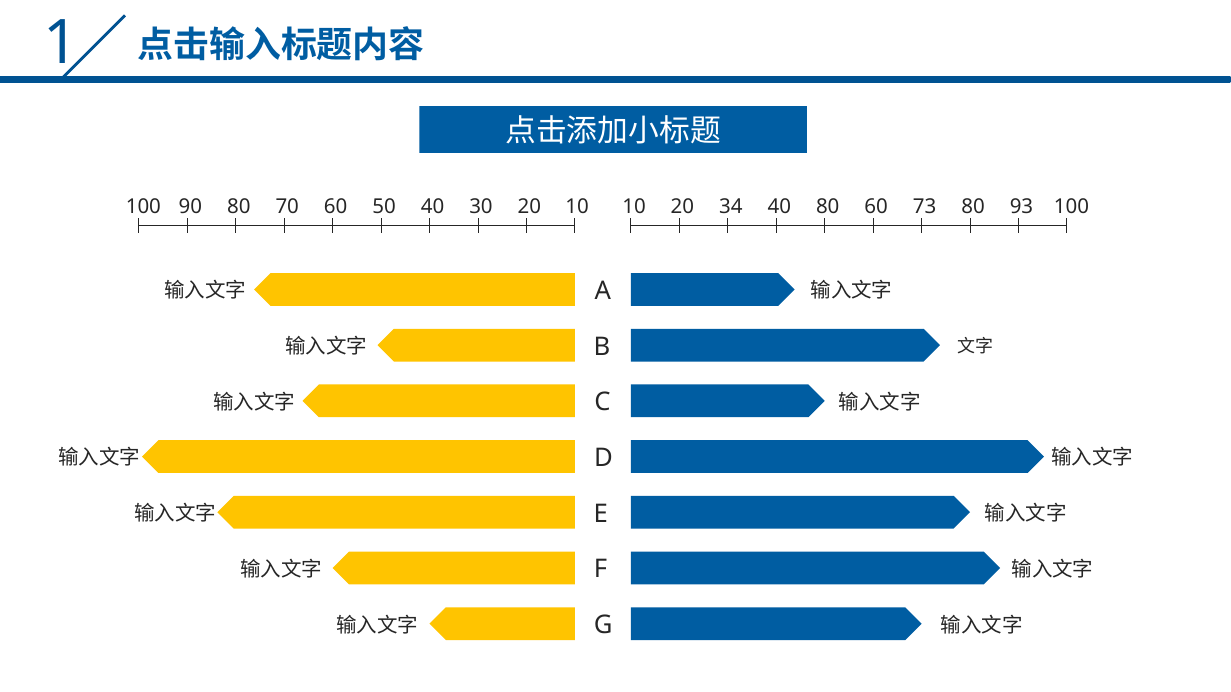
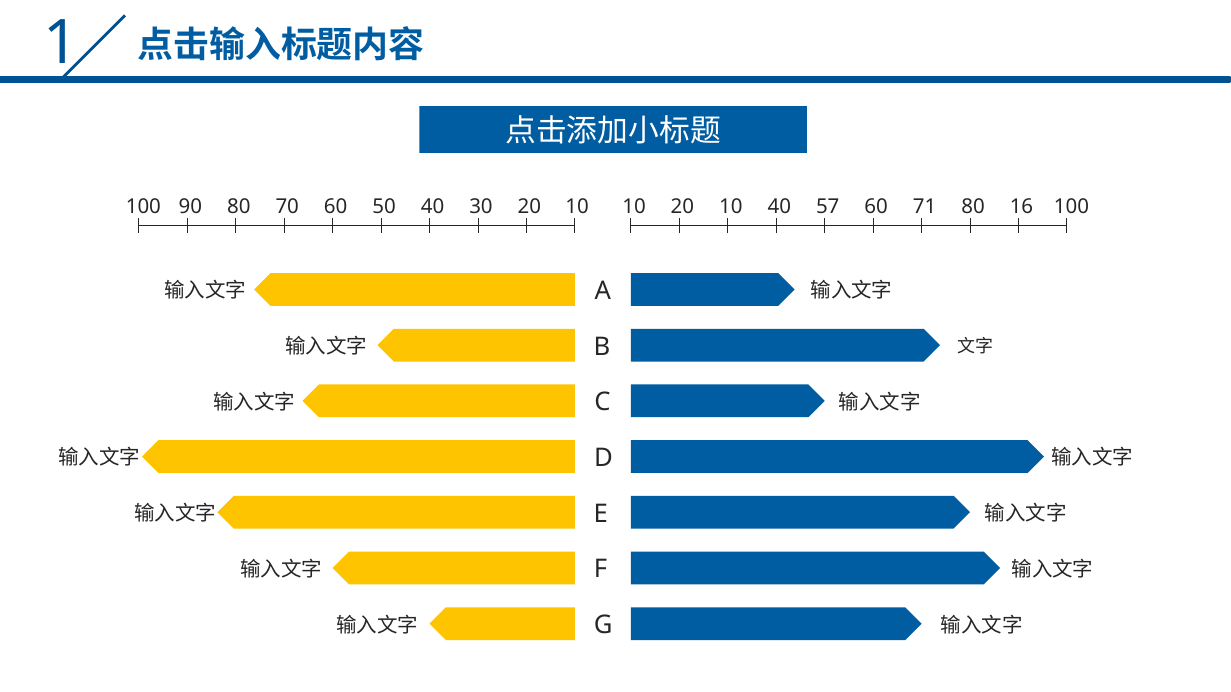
20 34: 34 -> 10 (731, 207)
40 80: 80 -> 57 (828, 207)
73: 73 -> 71 (925, 207)
93: 93 -> 16 (1022, 207)
